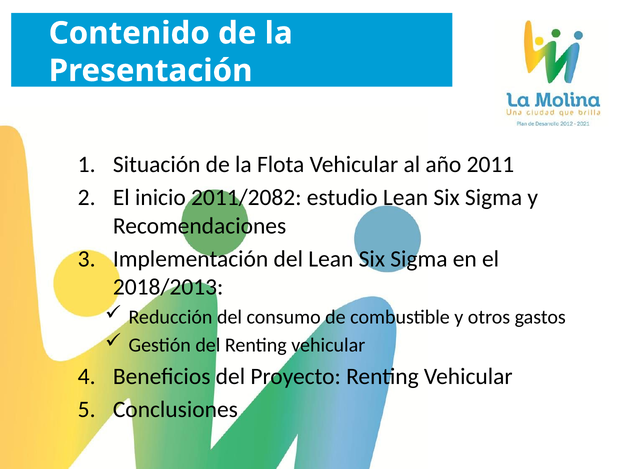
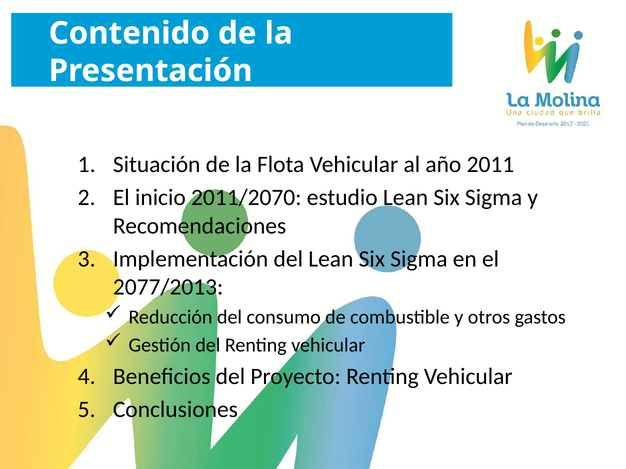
2011/2082: 2011/2082 -> 2011/2070 (246, 198)
2018/2013: 2018/2013 -> 2077/2013 (168, 287)
